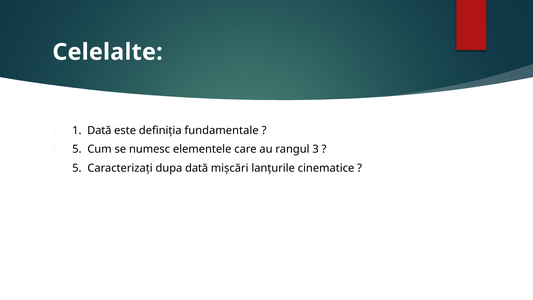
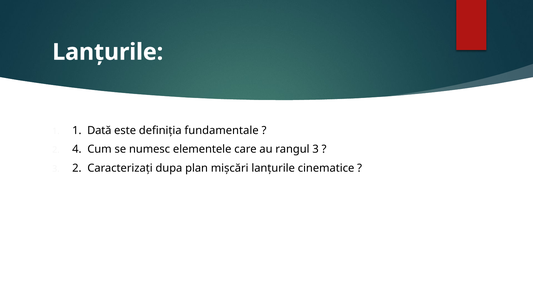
Celelalte: Celelalte -> Lanțurile (108, 52)
2 5: 5 -> 4 (77, 149)
3 5: 5 -> 2 (77, 168)
dupa dată: dată -> plan (197, 168)
